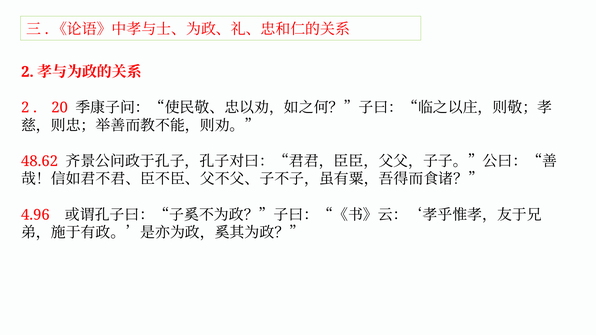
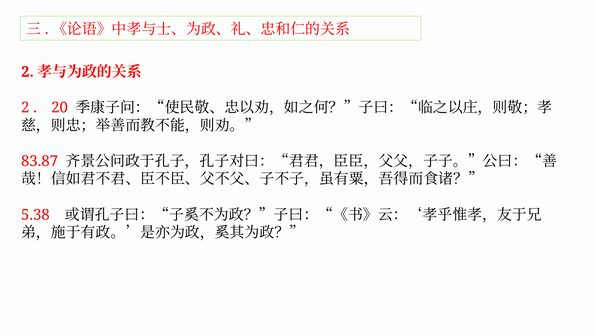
48.62: 48.62 -> 83.87 (40, 161)
4.96: 4.96 -> 5.38 (35, 215)
